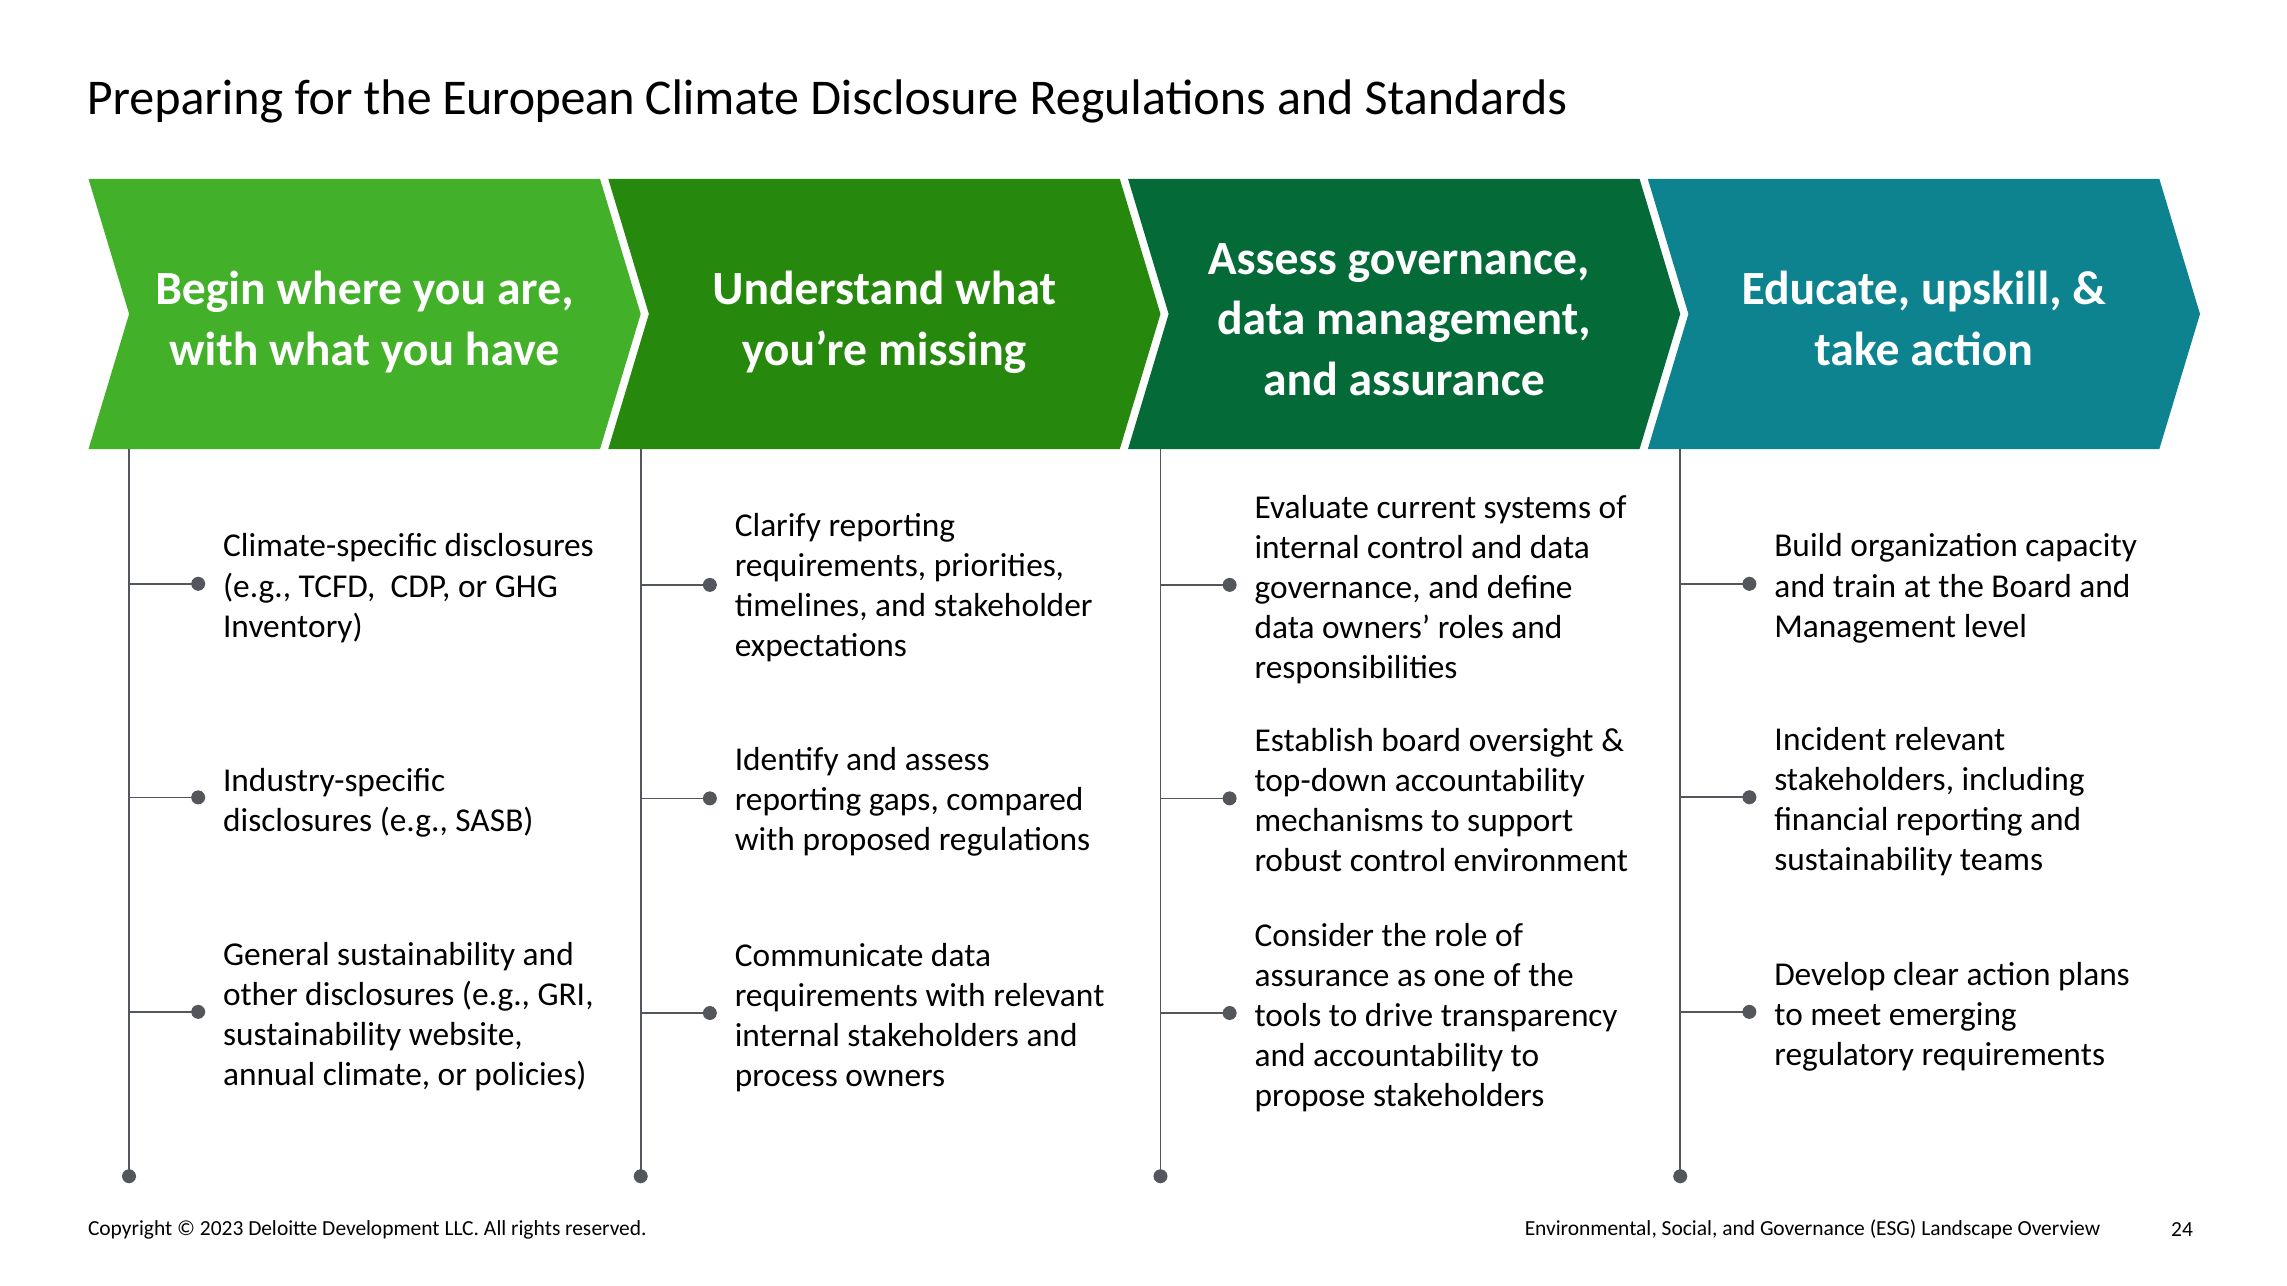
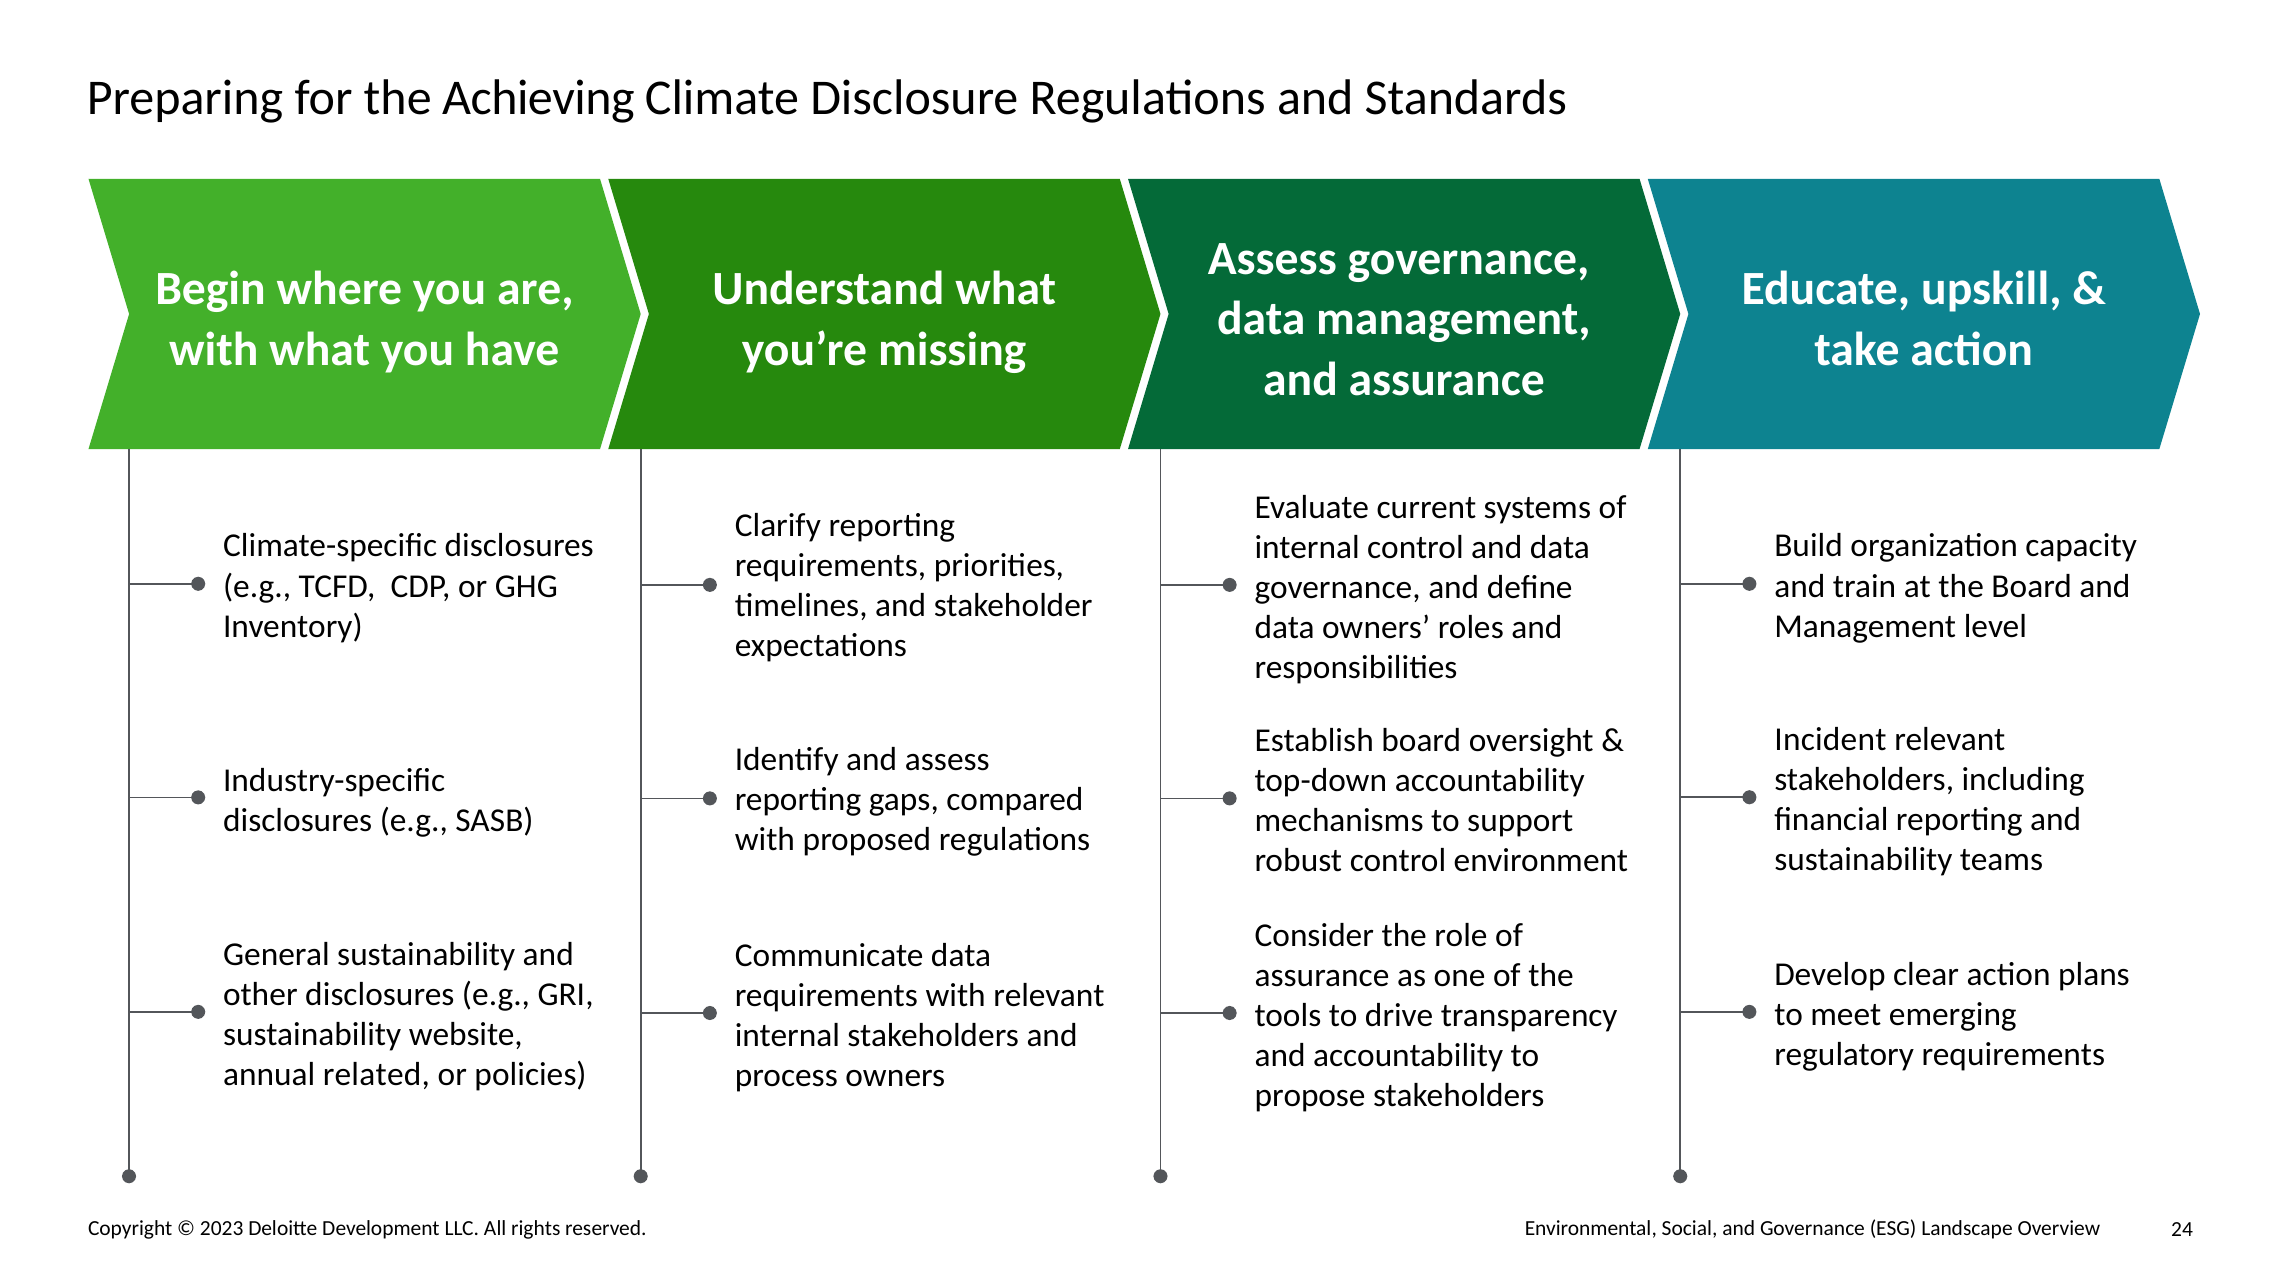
European: European -> Achieving (538, 98)
annual climate: climate -> related (376, 1075)
